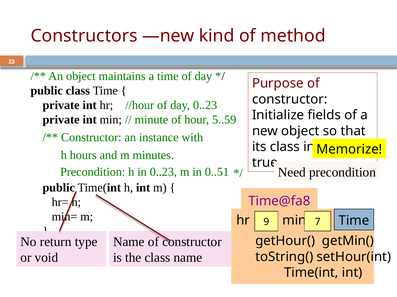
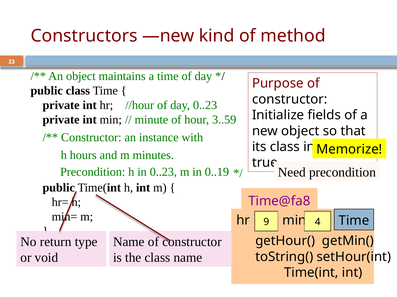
5..59: 5..59 -> 3..59 (224, 120)
0..51: 0..51 -> 0..19 (217, 172)
7: 7 -> 4 (318, 222)
